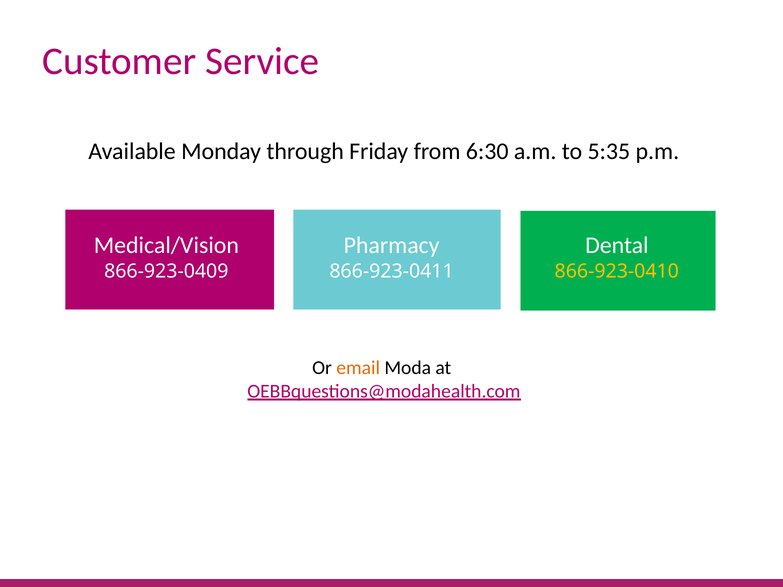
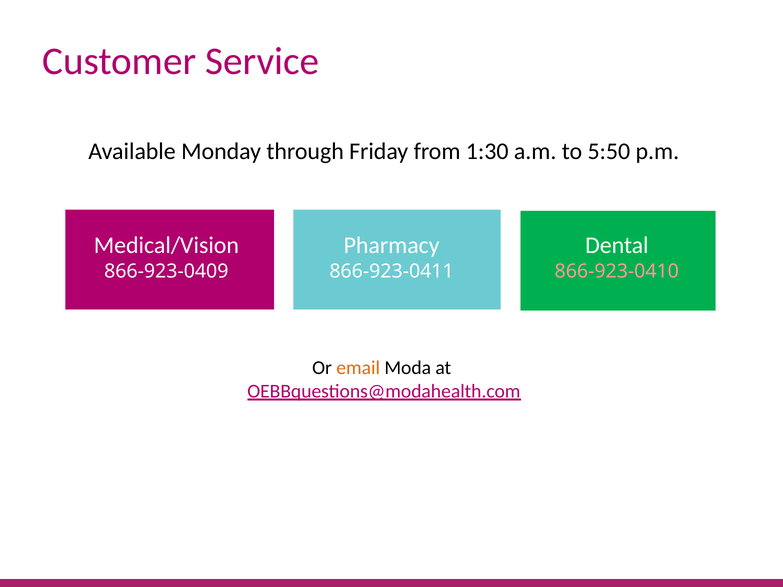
6:30: 6:30 -> 1:30 (487, 152)
5:35: 5:35 -> 5:50 (609, 152)
866-923-0410 colour: yellow -> pink (617, 271)
